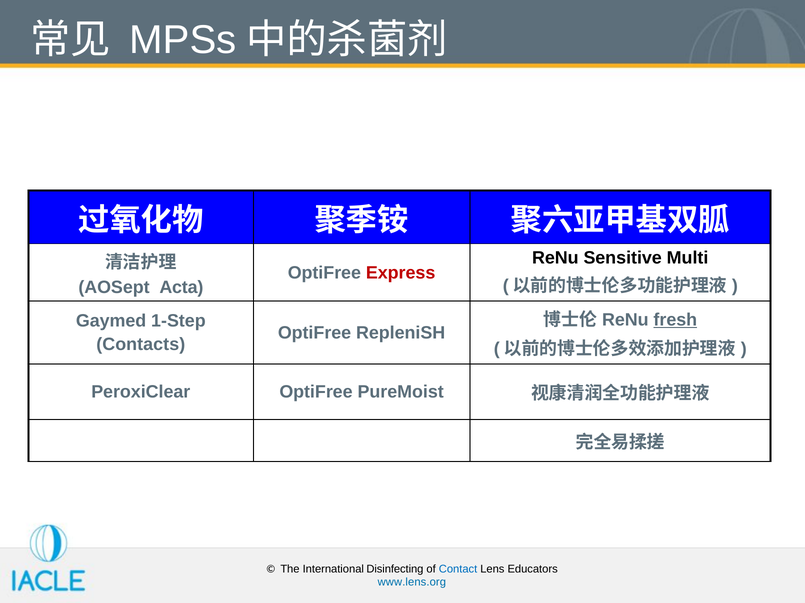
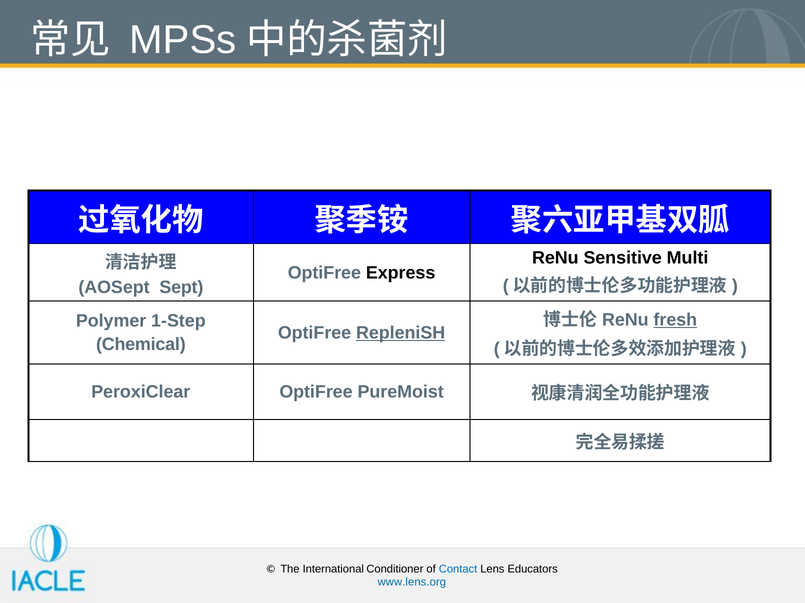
Express colour: red -> black (401, 273)
Acta: Acta -> Sept (181, 288)
Gaymed: Gaymed -> Polymer (111, 321)
RepleniSH underline: none -> present (401, 333)
Contacts: Contacts -> Chemical (141, 345)
Disinfecting: Disinfecting -> Conditioner (395, 570)
